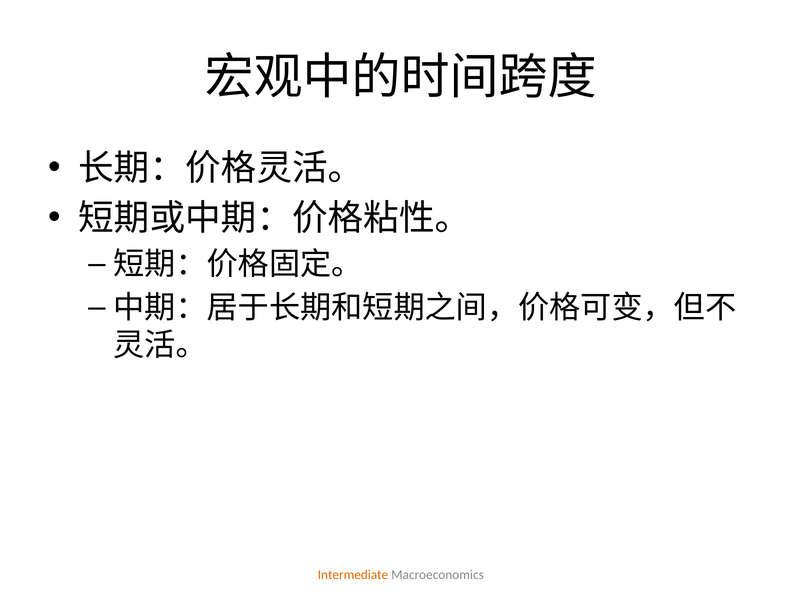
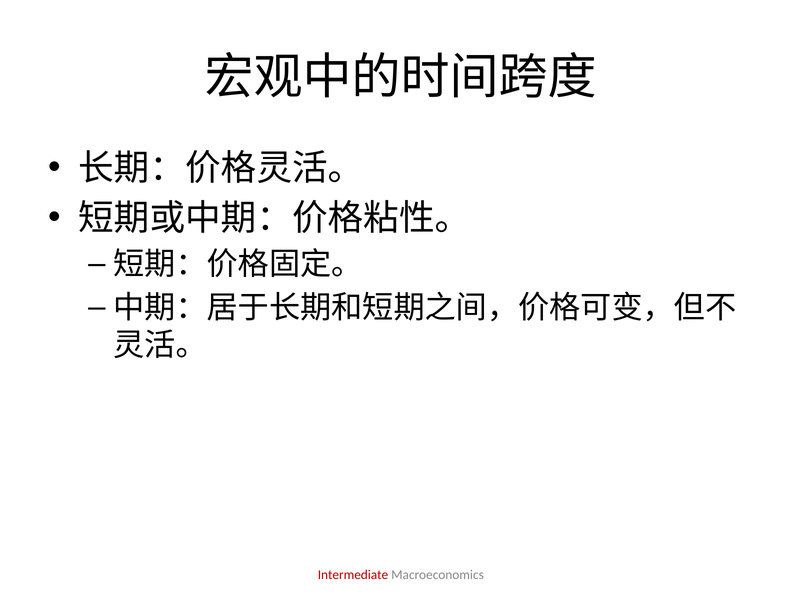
Intermediate colour: orange -> red (353, 574)
